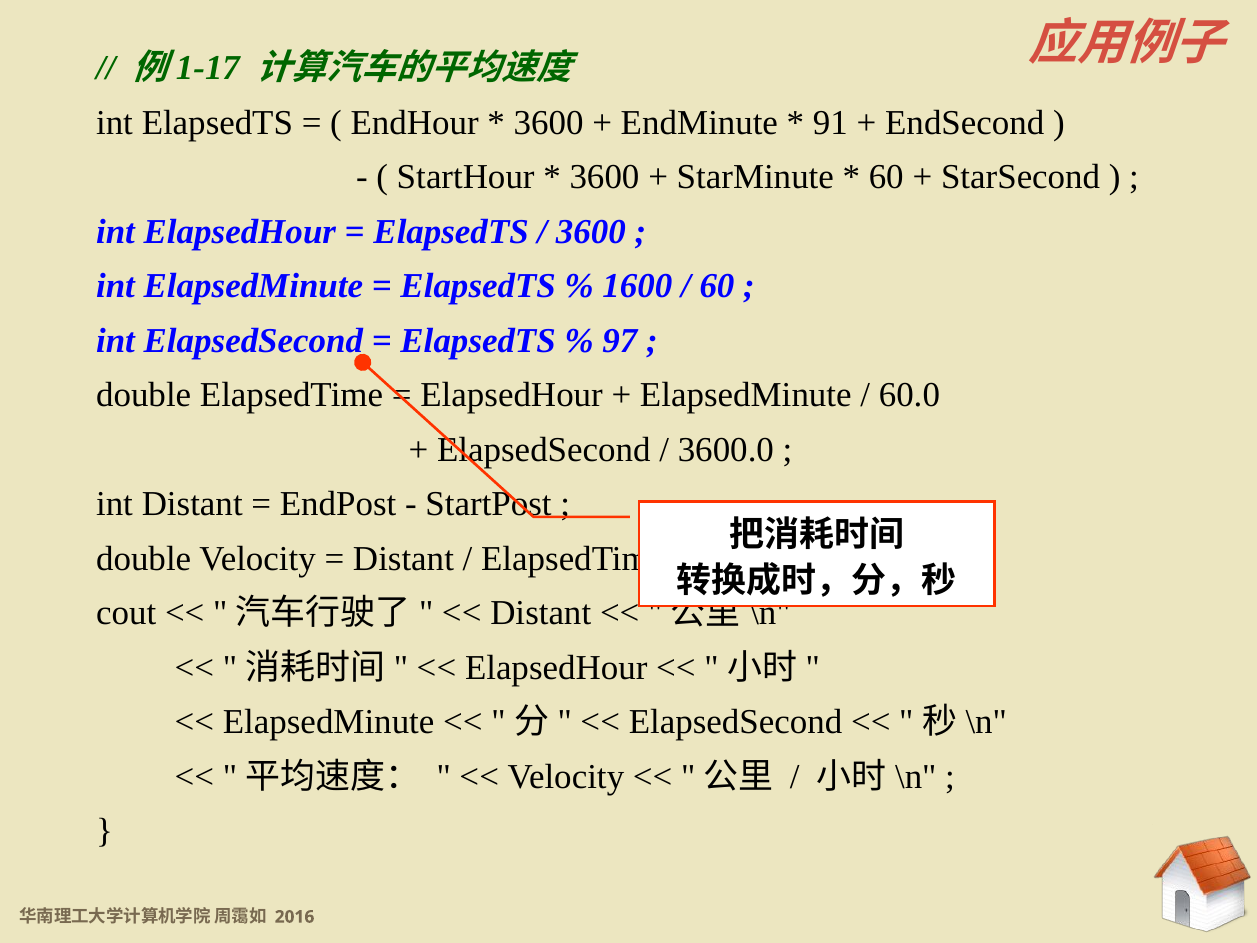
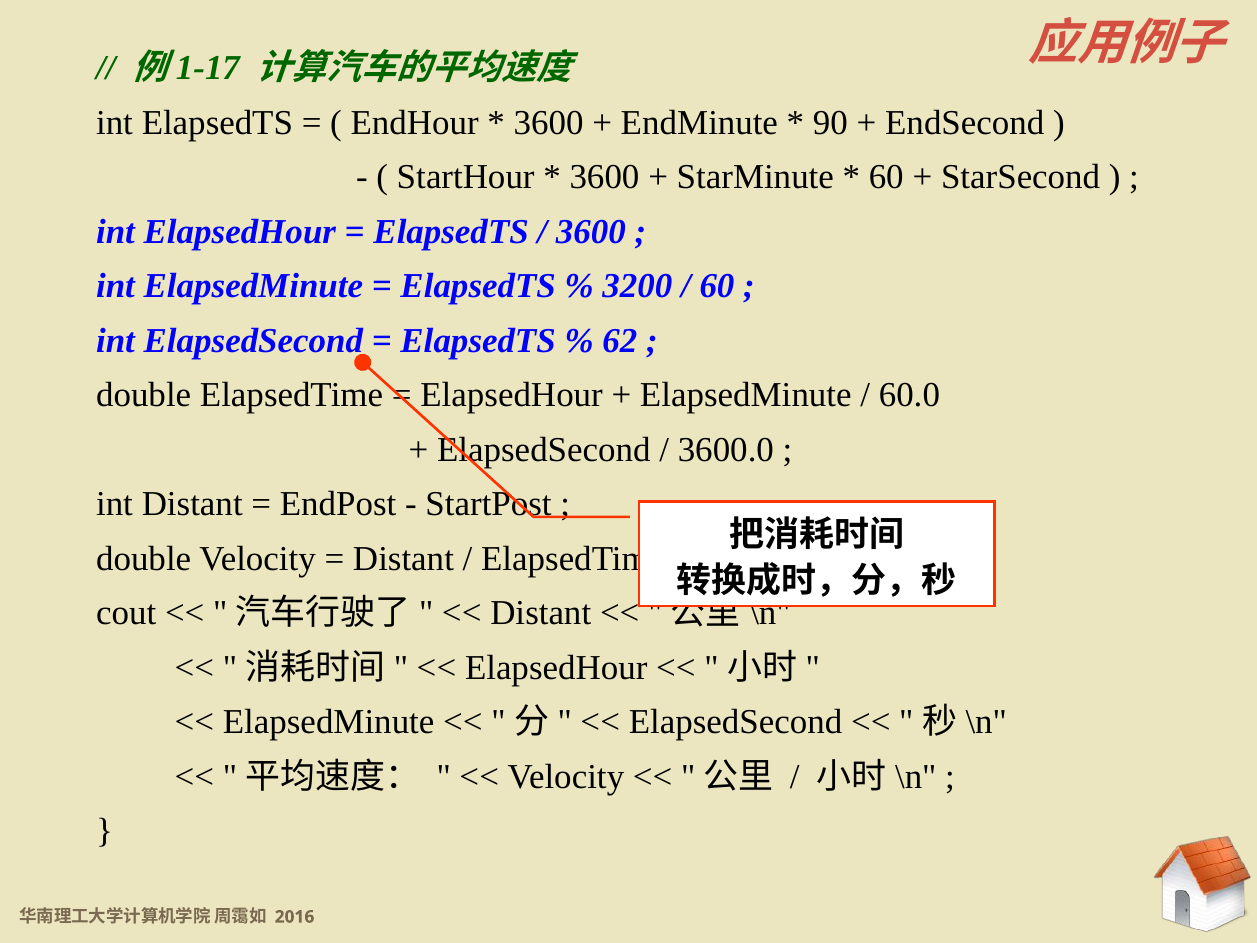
91: 91 -> 90 (830, 123)
1600: 1600 -> 3200 (637, 286)
97: 97 -> 62 (620, 341)
